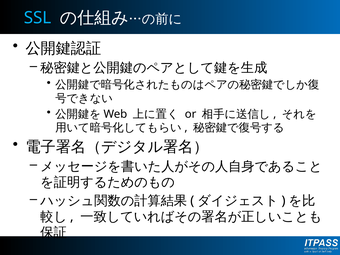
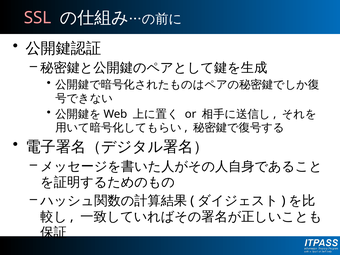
SSL colour: light blue -> pink (38, 18)
